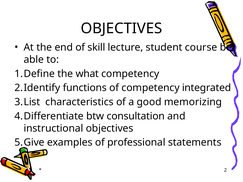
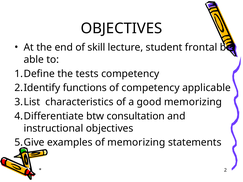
course: course -> frontal (201, 47)
what: what -> tests (87, 74)
integrated: integrated -> applicable (207, 88)
of professional: professional -> memorizing (136, 143)
